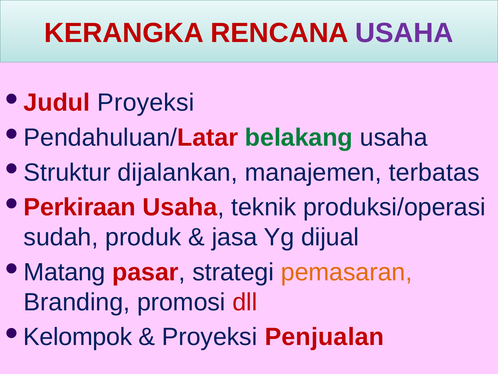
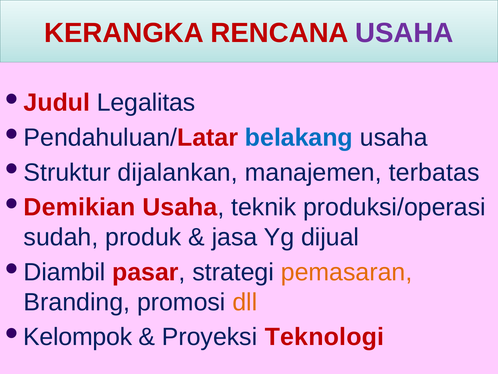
Judul Proyeksi: Proyeksi -> Legalitas (146, 103)
belakang colour: green -> blue (299, 137)
Perkiraan: Perkiraan -> Demikian (80, 207)
Matang: Matang -> Diambil (65, 272)
dll colour: red -> orange (245, 302)
Penjualan: Penjualan -> Teknologi (324, 337)
